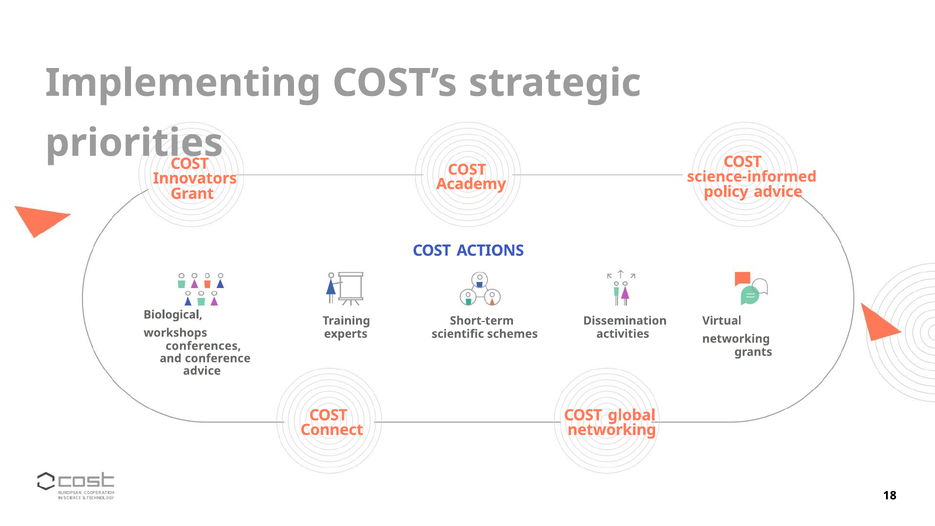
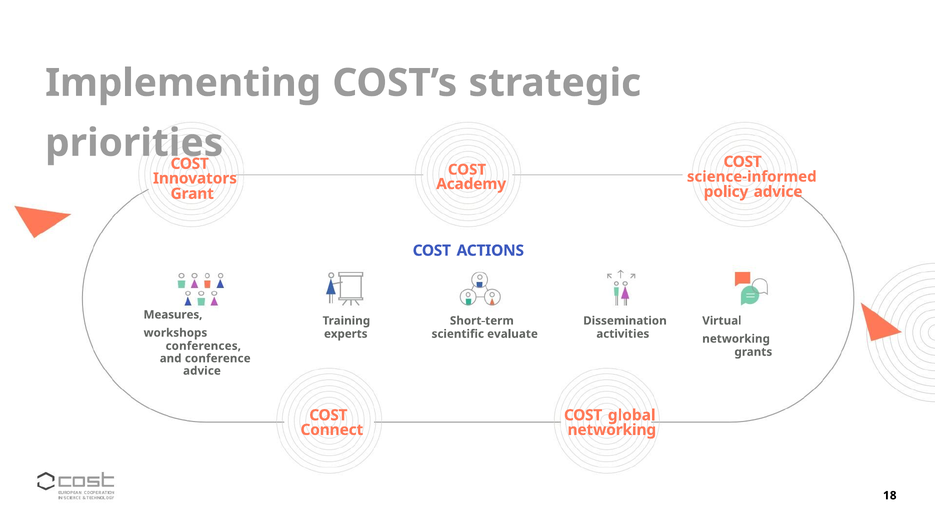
Biological: Biological -> Measures (173, 315)
schemes: schemes -> evaluate (512, 334)
